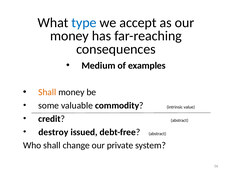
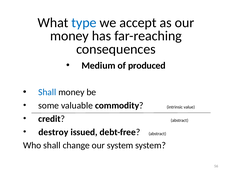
examples: examples -> produced (147, 66)
Shall colour: orange -> blue (47, 92)
our private: private -> system (120, 145)
